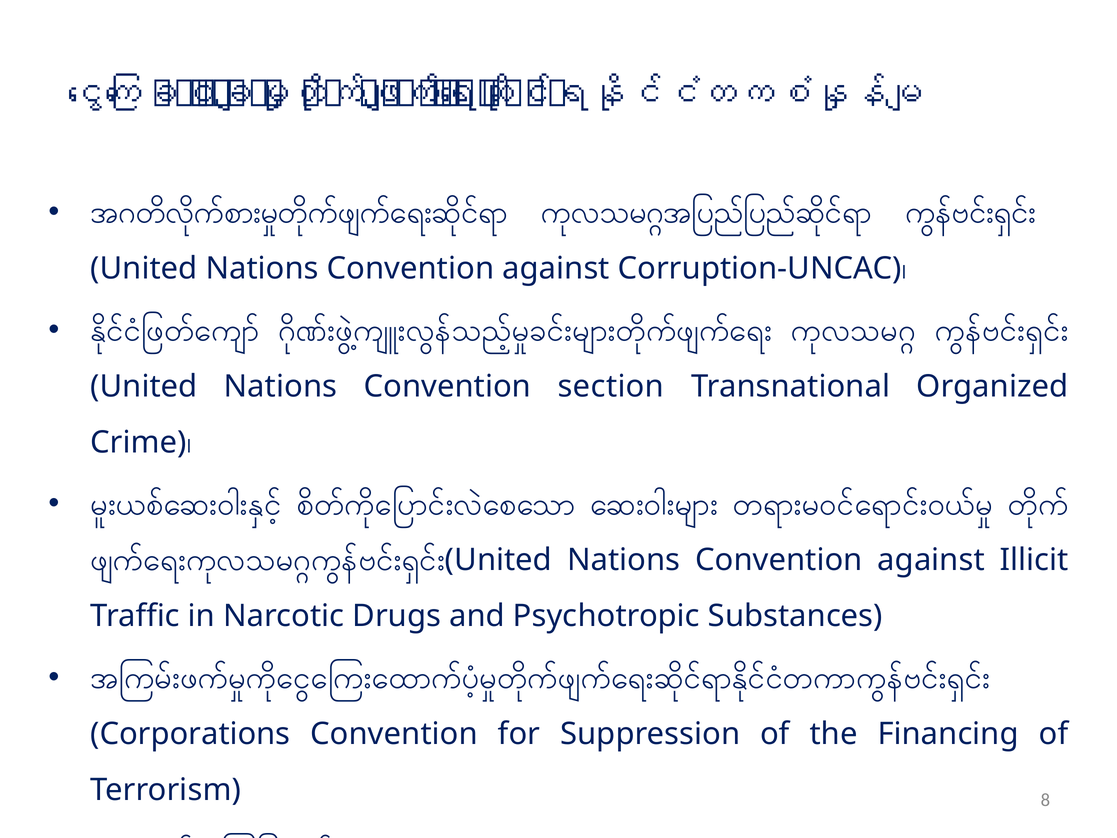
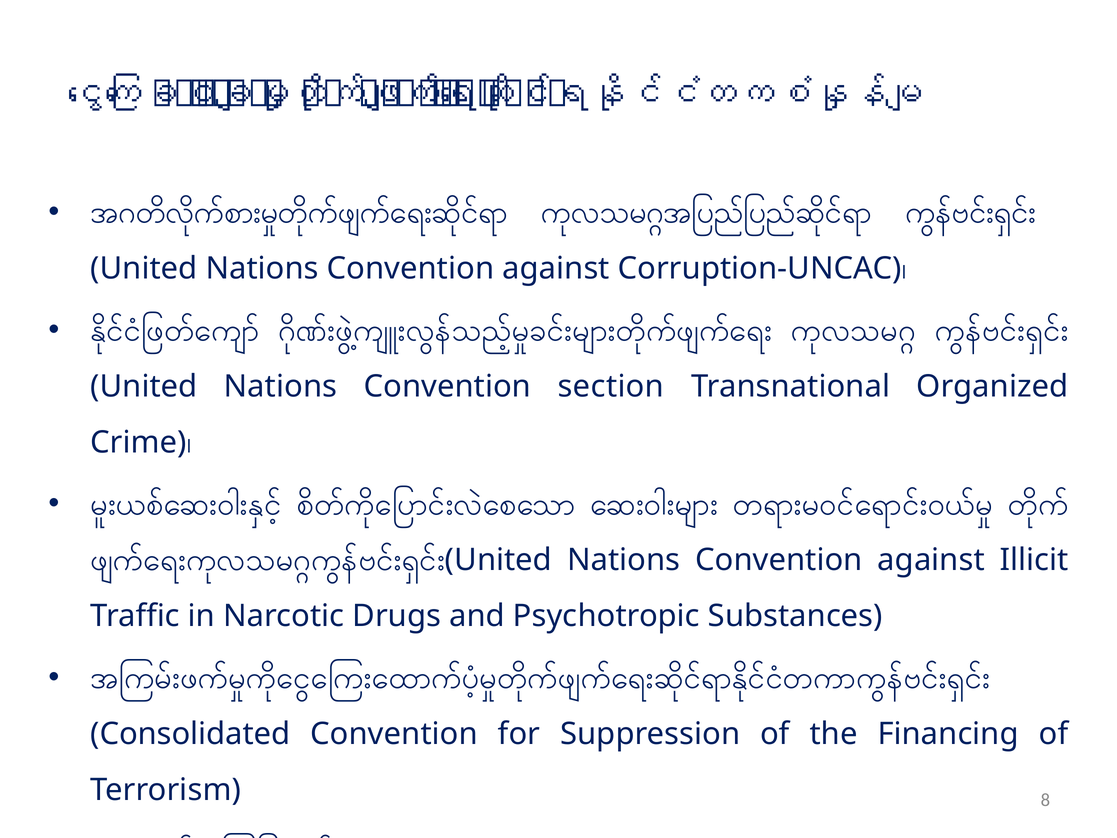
Corporations: Corporations -> Consolidated (190, 734)
